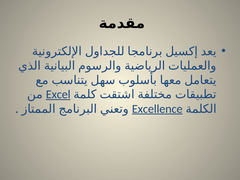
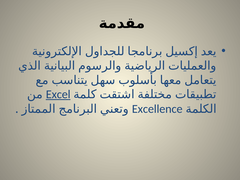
Excellence underline: present -> none (157, 109)
